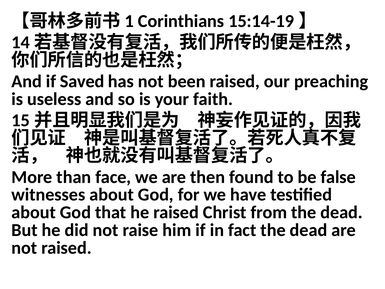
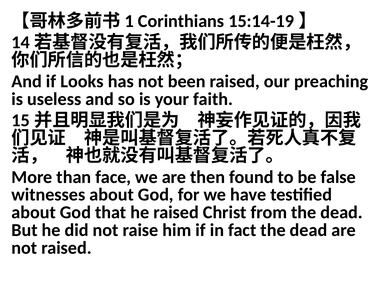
Saved: Saved -> Looks (82, 81)
